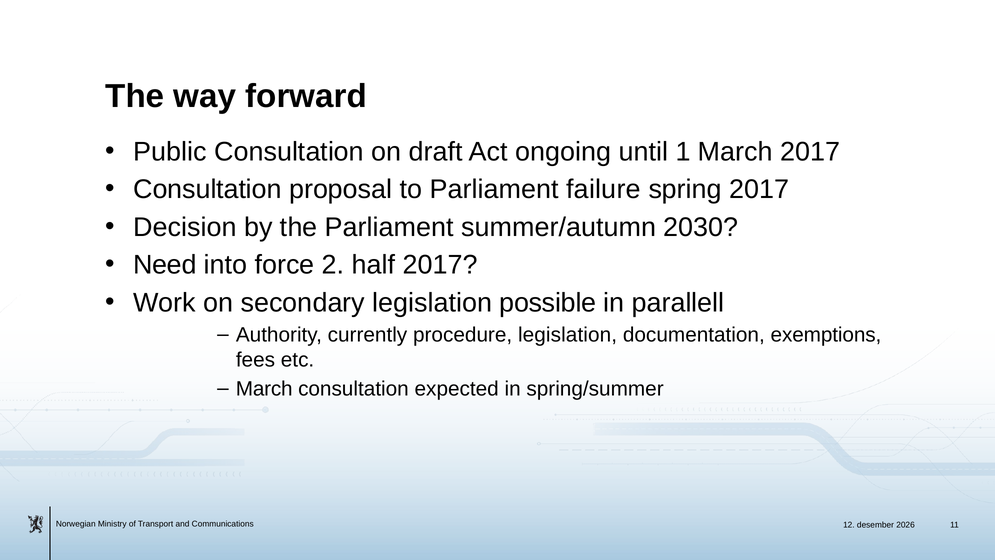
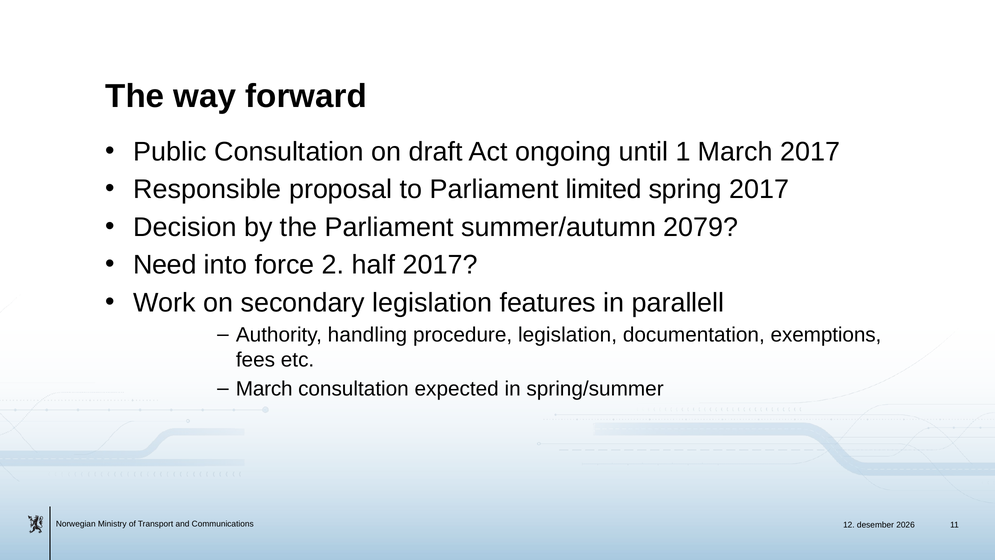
Consultation: Consultation -> Responsible (207, 189)
failure: failure -> limited (604, 189)
2030: 2030 -> 2079 (701, 227)
possible: possible -> features (548, 303)
currently: currently -> handling (367, 335)
